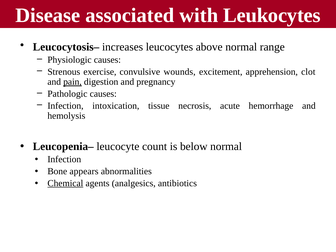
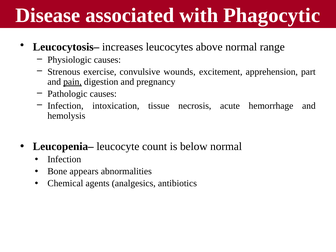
Leukocytes: Leukocytes -> Phagocytic (272, 15)
clot: clot -> part (308, 72)
Chemical underline: present -> none (65, 183)
